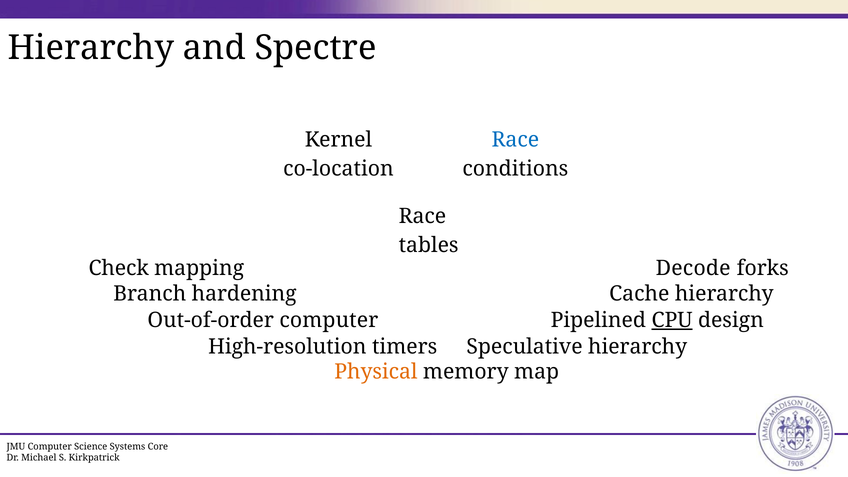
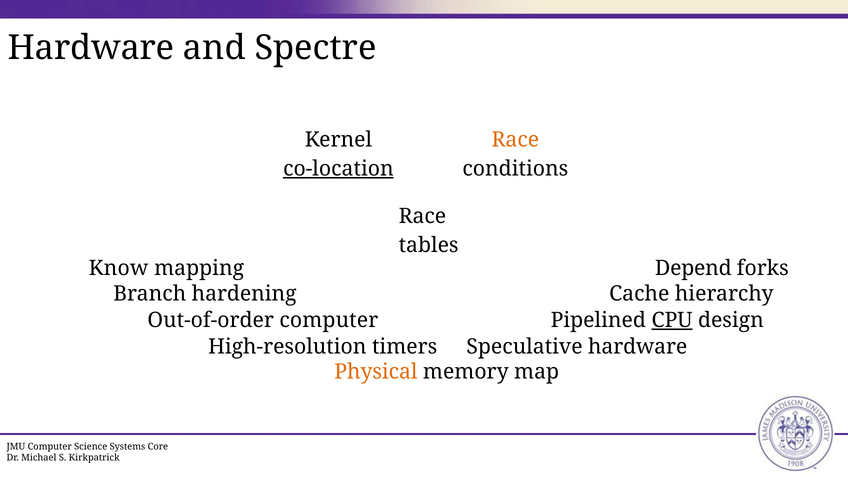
Hierarchy: Hierarchy -> Hardware (91, 48)
Race colour: blue -> orange (515, 140)
co-location underline: none -> present (338, 169)
Check: Check -> Know (119, 268)
Decode: Decode -> Depend (693, 268)
Speculative hierarchy: hierarchy -> hardware (638, 347)
